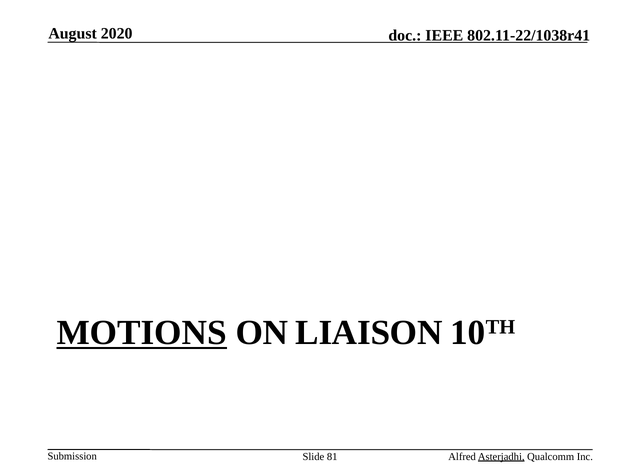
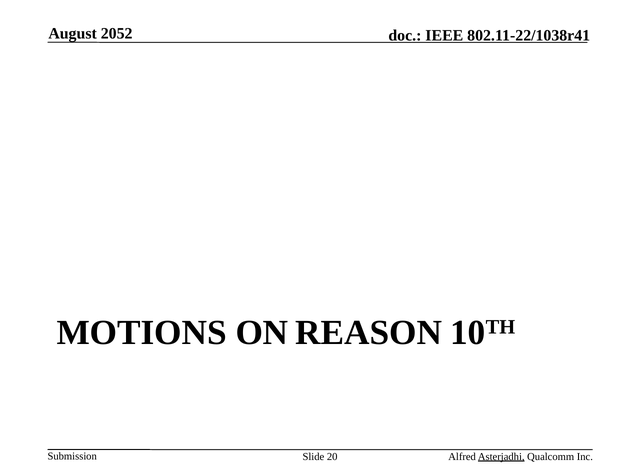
2020: 2020 -> 2052 (117, 34)
MOTIONS underline: present -> none (142, 333)
LIAISON: LIAISON -> REASON (369, 333)
81: 81 -> 20 (332, 457)
